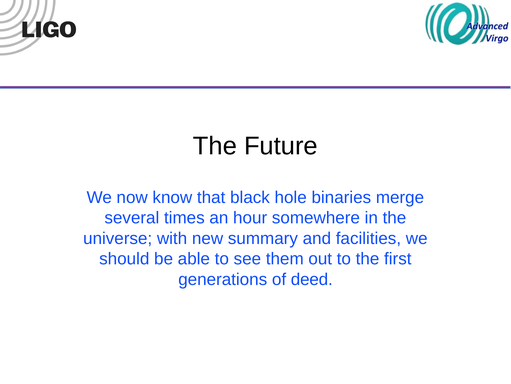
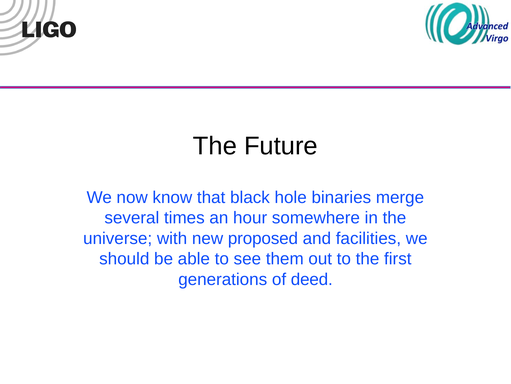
summary: summary -> proposed (263, 238)
